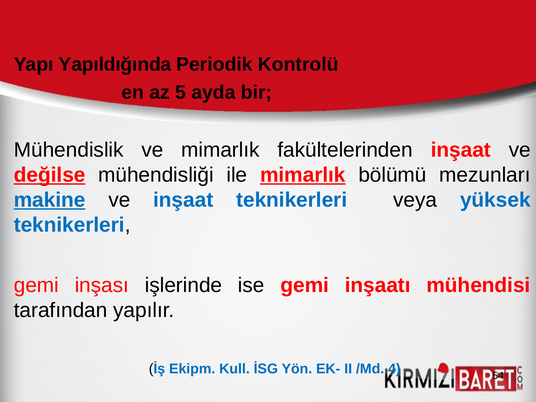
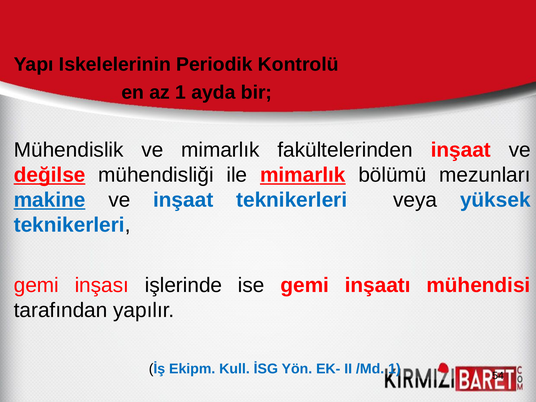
Yapıldığında: Yapıldığında -> Iskelelerinin (115, 64)
az 5: 5 -> 1 (181, 92)
/Md 4: 4 -> 1 (394, 369)
